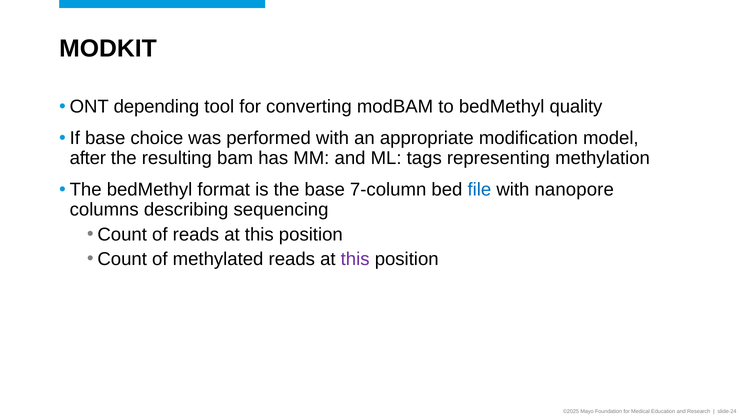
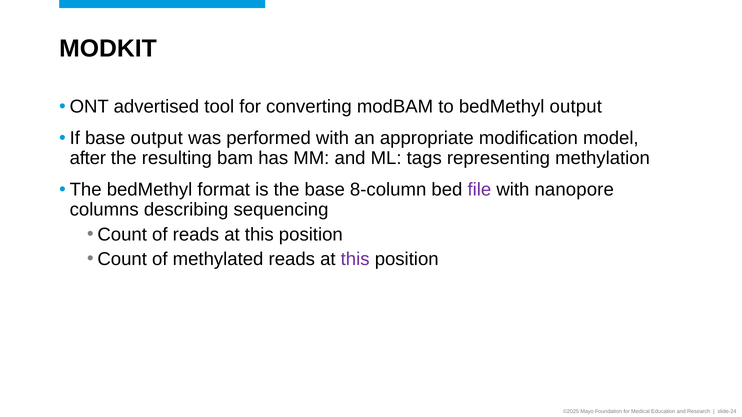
depending: depending -> advertised (156, 107)
bedMethyl quality: quality -> output (576, 107)
base choice: choice -> output (157, 138)
7-column: 7-column -> 8-column (388, 190)
file colour: blue -> purple (479, 190)
